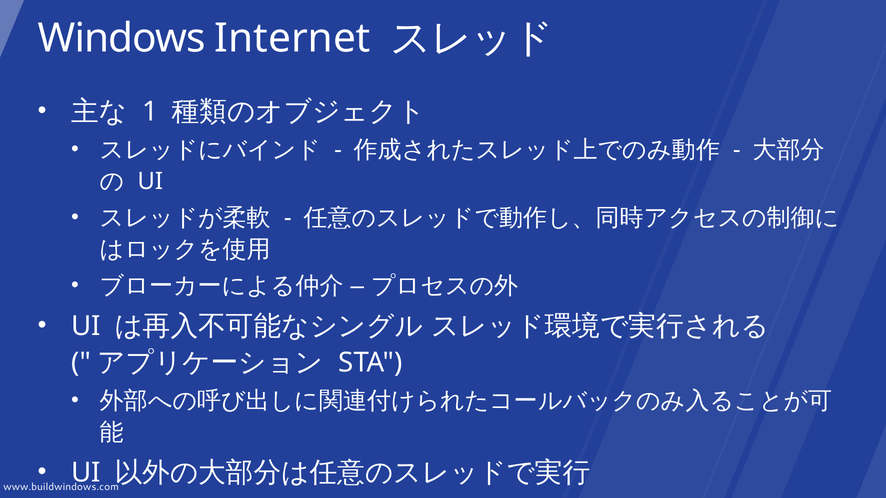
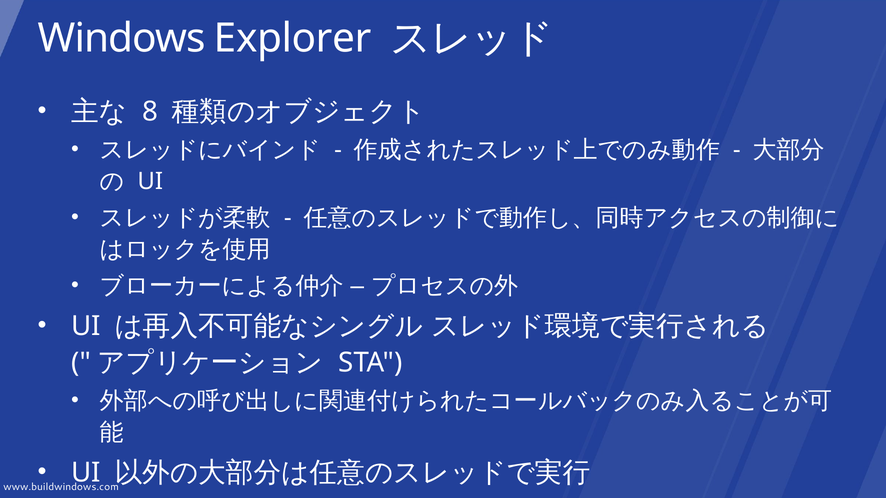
Internet: Internet -> Explorer (293, 38)
1: 1 -> 8 (150, 112)
